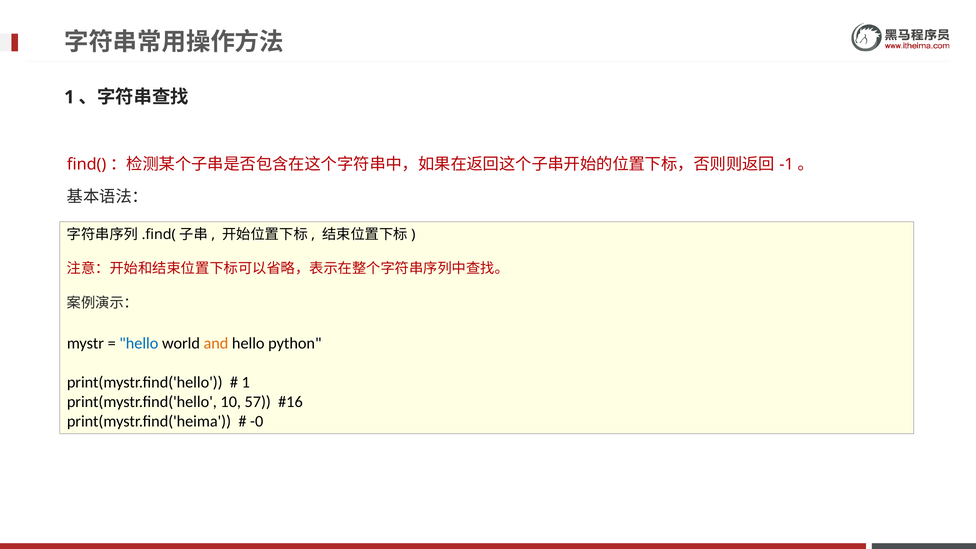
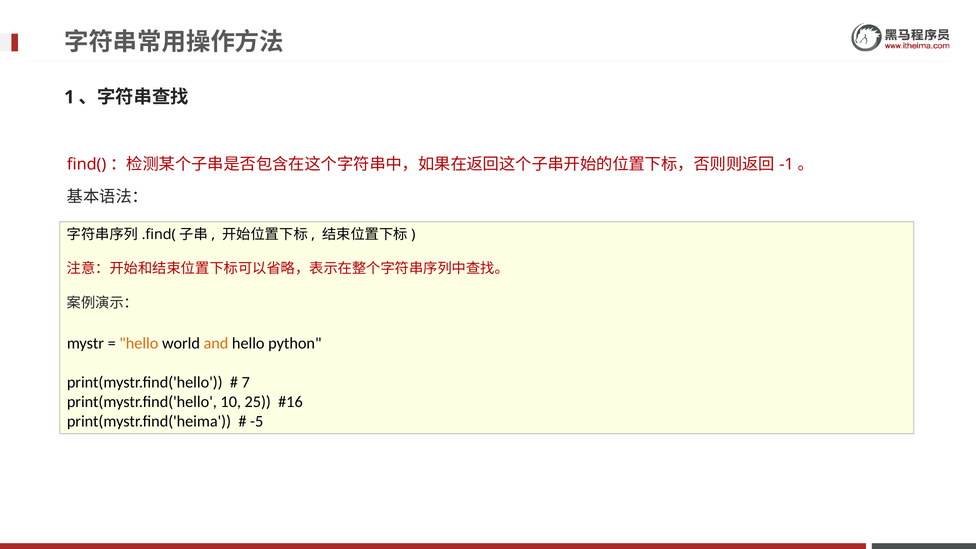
hello colour: blue -> orange (139, 343)
1: 1 -> 7 (246, 382)
57: 57 -> 25 (258, 402)
-0: -0 -> -5 (257, 421)
